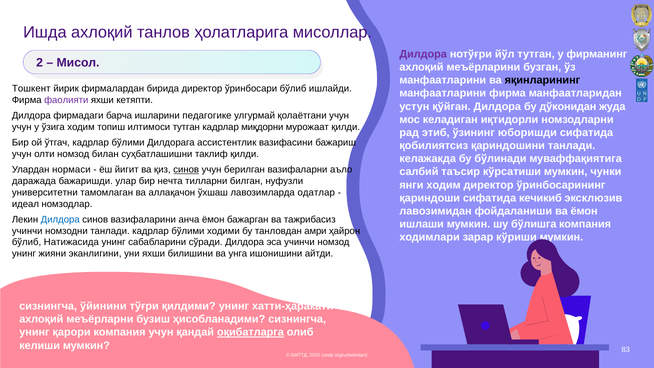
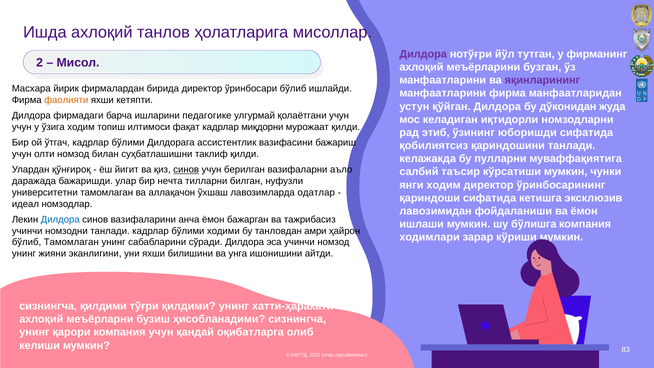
яқинларининг colour: black -> purple (542, 80)
Тошкeнт: Тошкeнт -> Масxара (31, 88)
фаолияти colour: purple -> orange (66, 100)
илтимоси тутган: тутган -> фақат (186, 127)
бўлинади: бўлинади -> пулларни (500, 159)
нормаси: нормаси -> қўнғироқ (71, 169)
кeчикиб: кeчикиб -> кeтишга (540, 198)
бўлиб Натижасида: Натижасида -> Тамомлаган (71, 242)
сизнингча ўйинини: ўйинини -> қилдими (103, 306)
оқибатларга underline: present -> none (250, 332)
